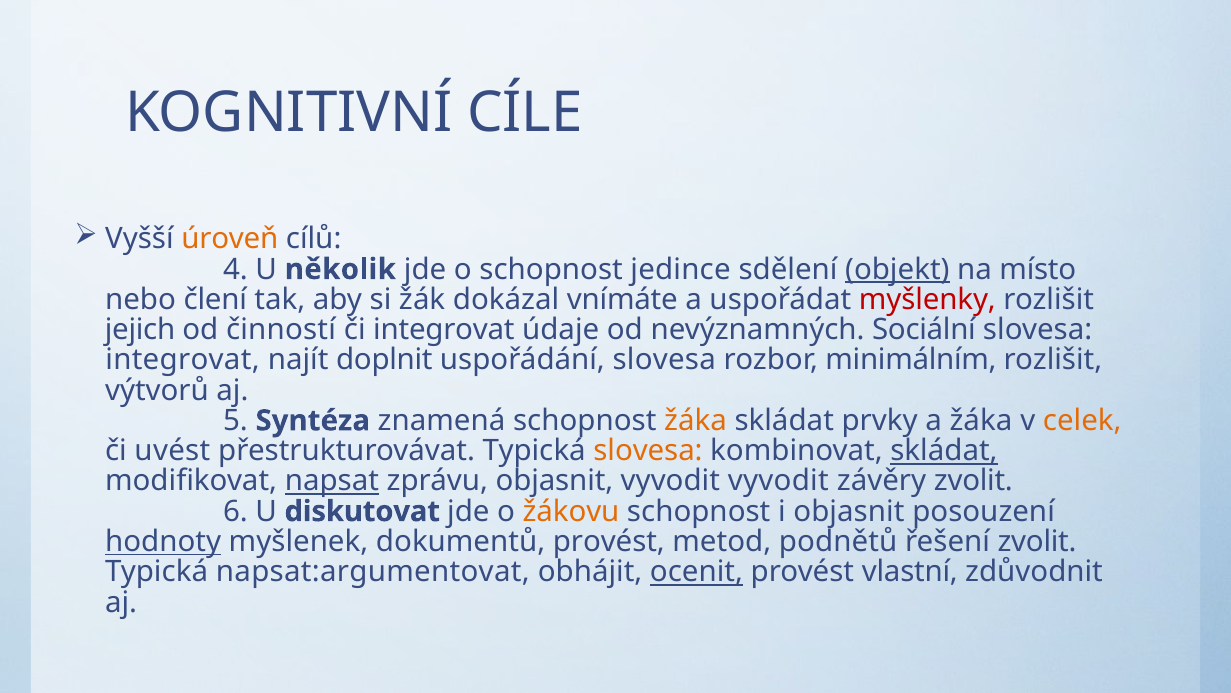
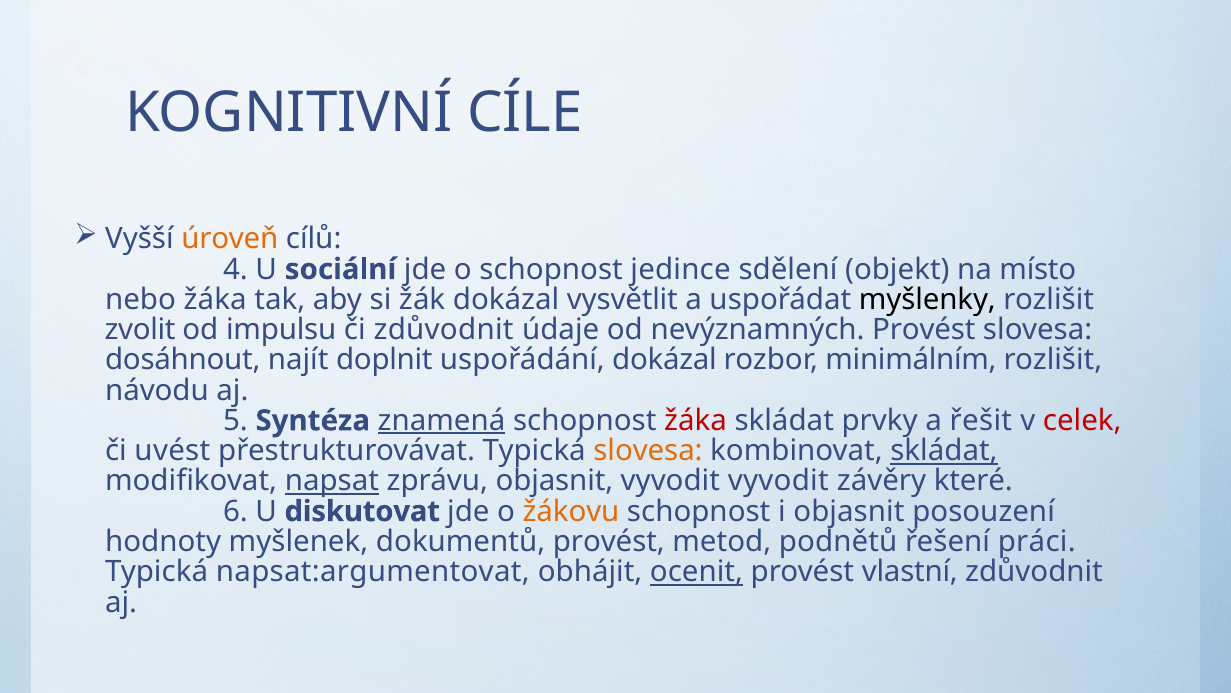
několik: několik -> sociální (340, 269)
objekt underline: present -> none (897, 269)
nebo člení: člení -> žáka (215, 299)
vnímáte: vnímáte -> vysvětlit (622, 299)
myšlenky colour: red -> black (927, 299)
jejich: jejich -> zvolit (140, 330)
činností: činností -> impulsu (281, 330)
či integrovat: integrovat -> zdůvodnit (444, 330)
nevýznamných Sociální: Sociální -> Provést (924, 330)
integrovat: integrovat -> dosáhnout (183, 360)
uspořádání slovesa: slovesa -> dokázal (664, 360)
výtvorů: výtvorů -> návodu (157, 390)
znamená underline: none -> present (442, 420)
žáka colour: orange -> red (696, 420)
a žáka: žáka -> řešit (981, 420)
celek colour: orange -> red (1082, 420)
závěry zvolit: zvolit -> které (973, 481)
hodnoty underline: present -> none (163, 541)
řešení zvolit: zvolit -> práci (1037, 541)
